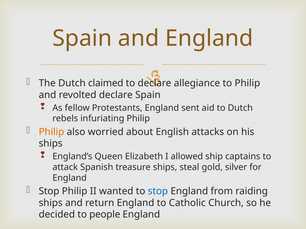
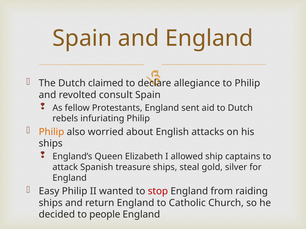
revolted declare: declare -> consult (116, 95)
Stop: Stop -> Easy (49, 192)
stop colour: blue -> red (158, 192)
